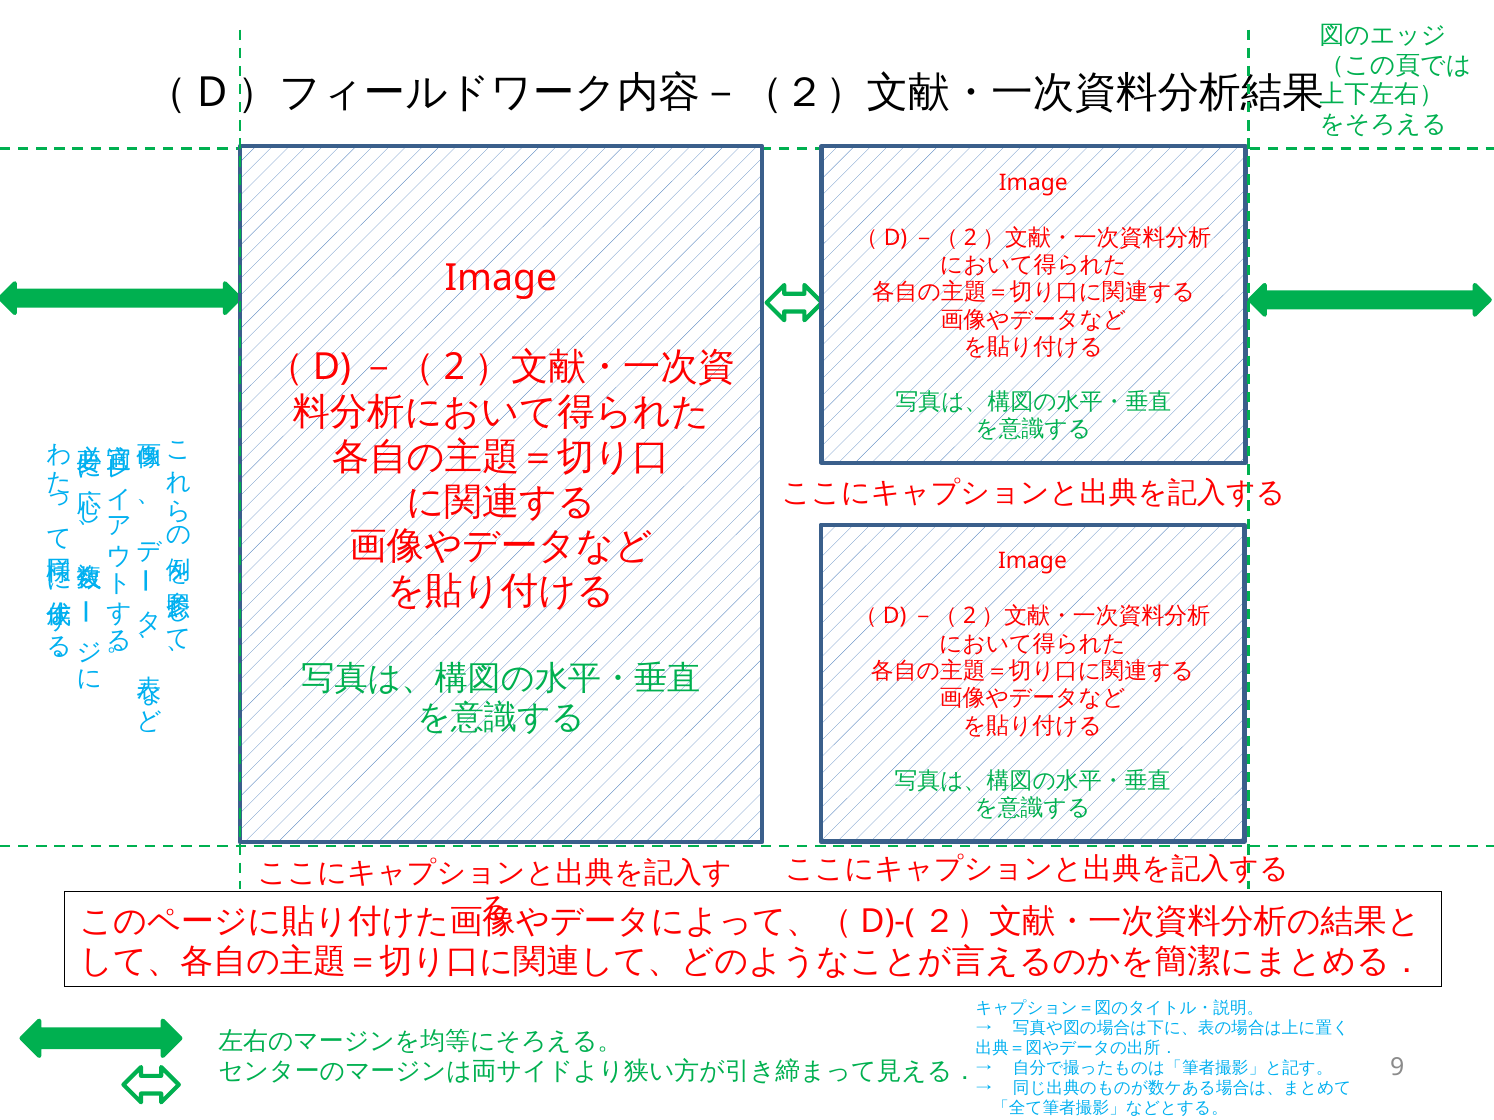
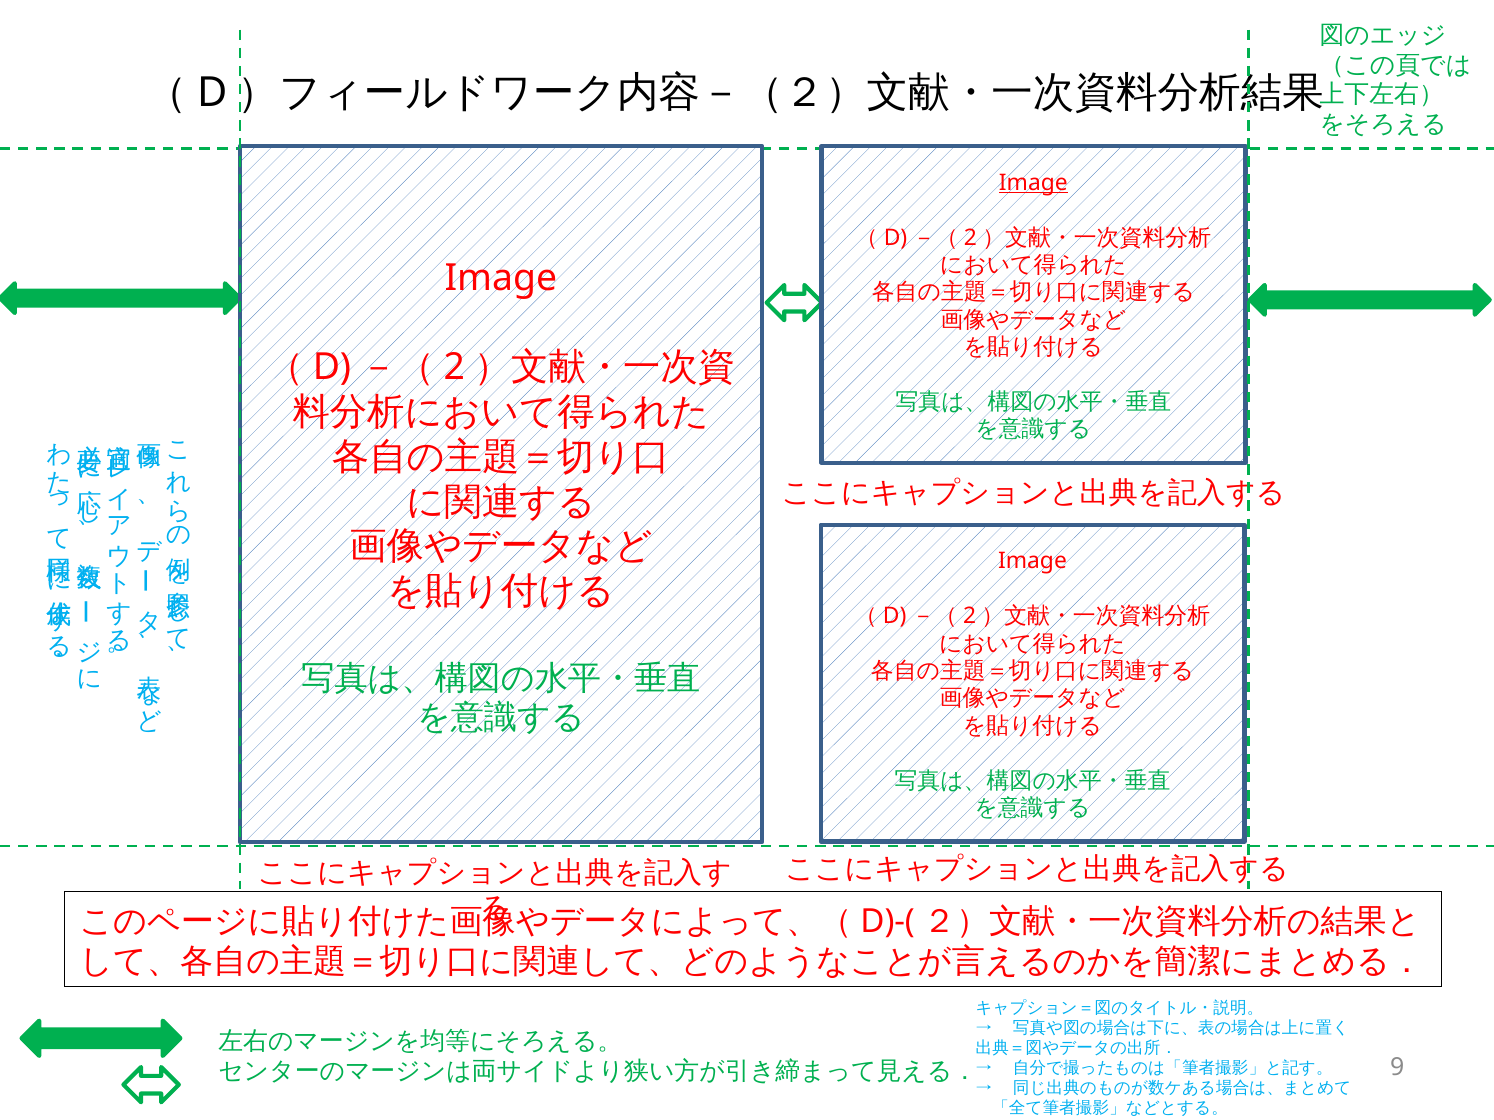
Image underline: none -> present (1033, 183)
